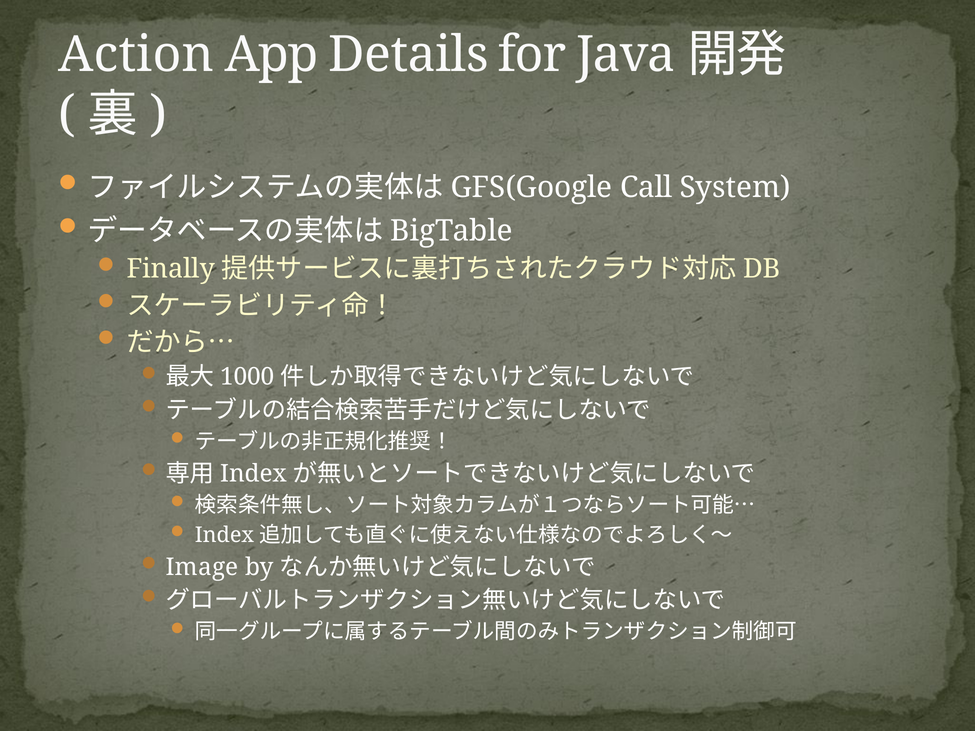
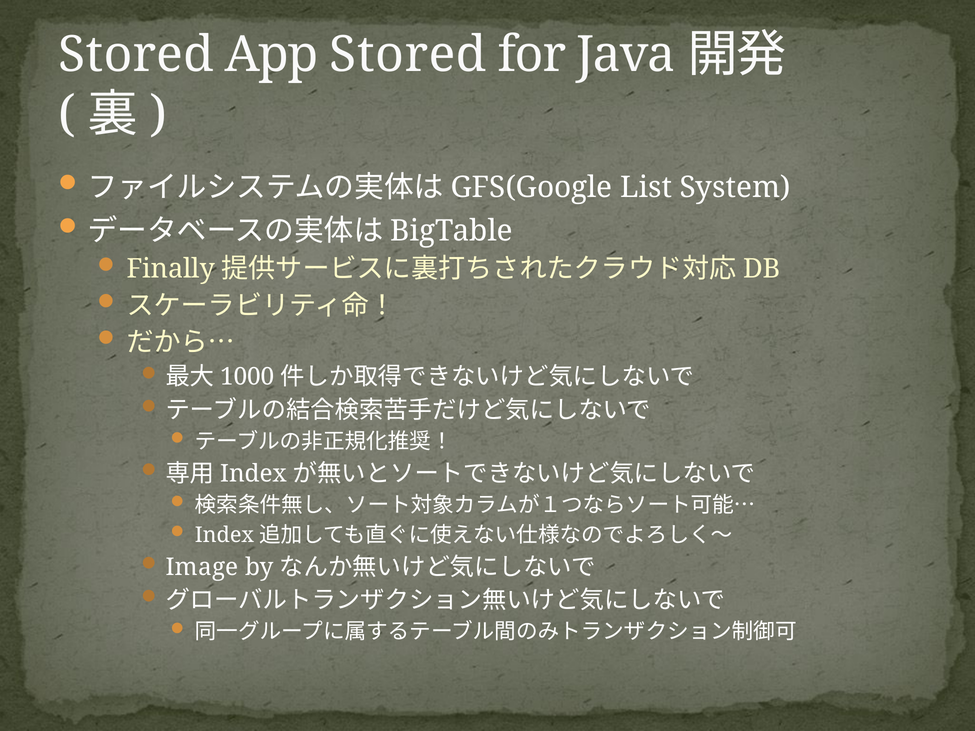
Action: Action -> Stored (136, 55)
App Details: Details -> Stored (408, 55)
Call: Call -> List (646, 187)
